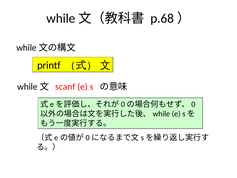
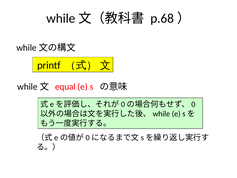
scanf: scanf -> equal (65, 87)
